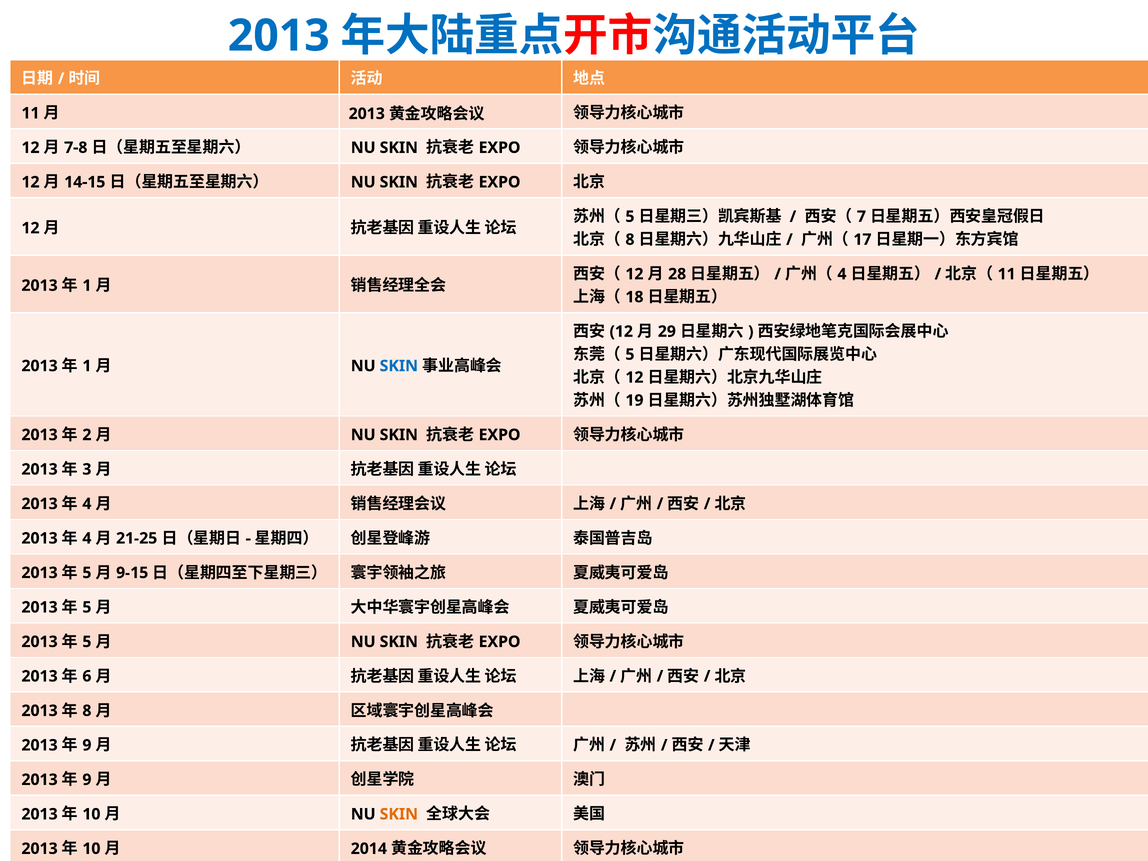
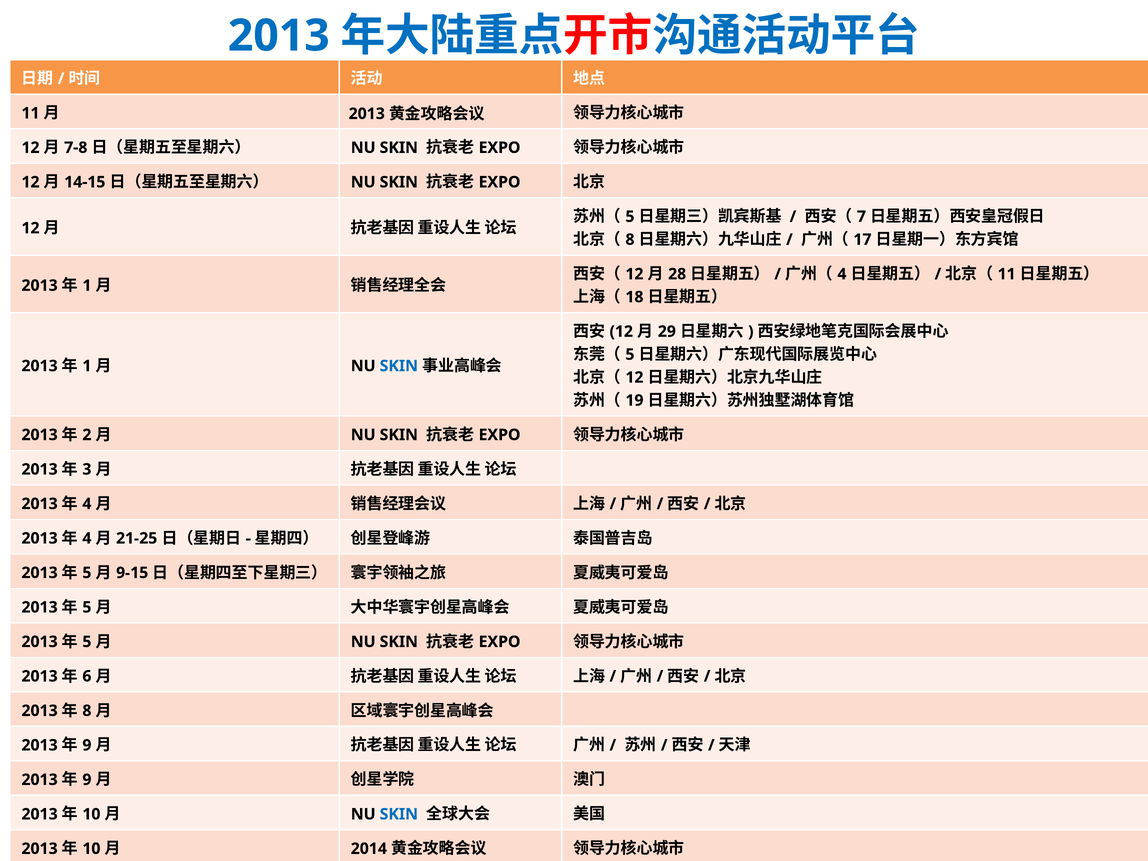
SKIN colour: orange -> blue (399, 814)
